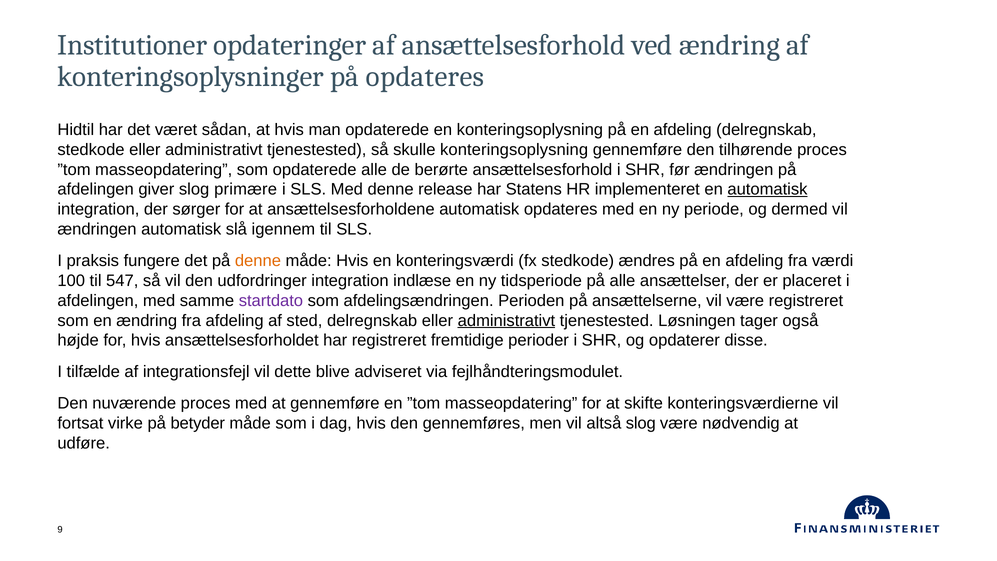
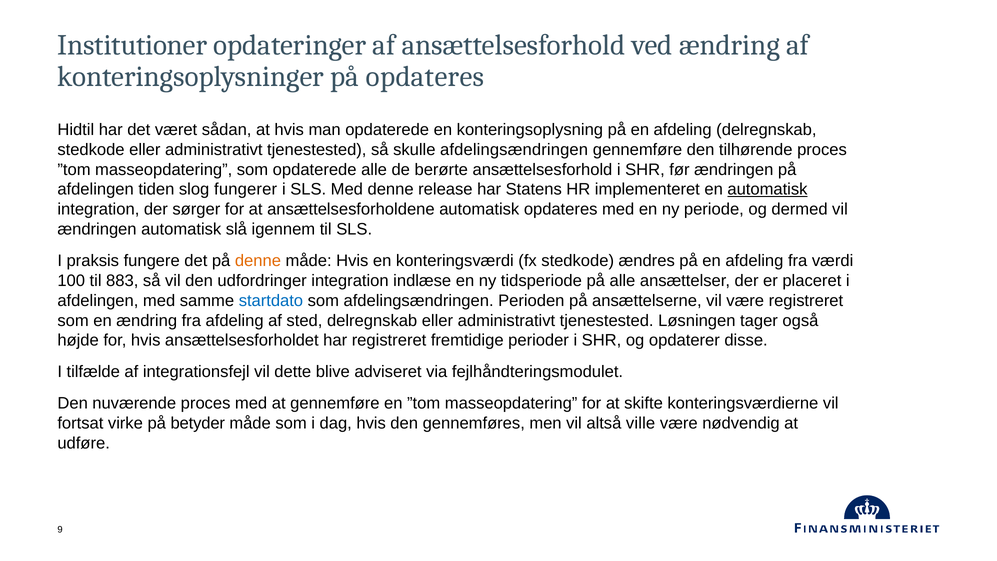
skulle konteringsoplysning: konteringsoplysning -> afdelingsændringen (514, 150)
giver: giver -> tiden (156, 189)
primære: primære -> fungerer (246, 189)
547: 547 -> 883 (122, 281)
startdato colour: purple -> blue (271, 301)
administrativt underline: present -> none (506, 320)
altså slog: slog -> ville (641, 423)
